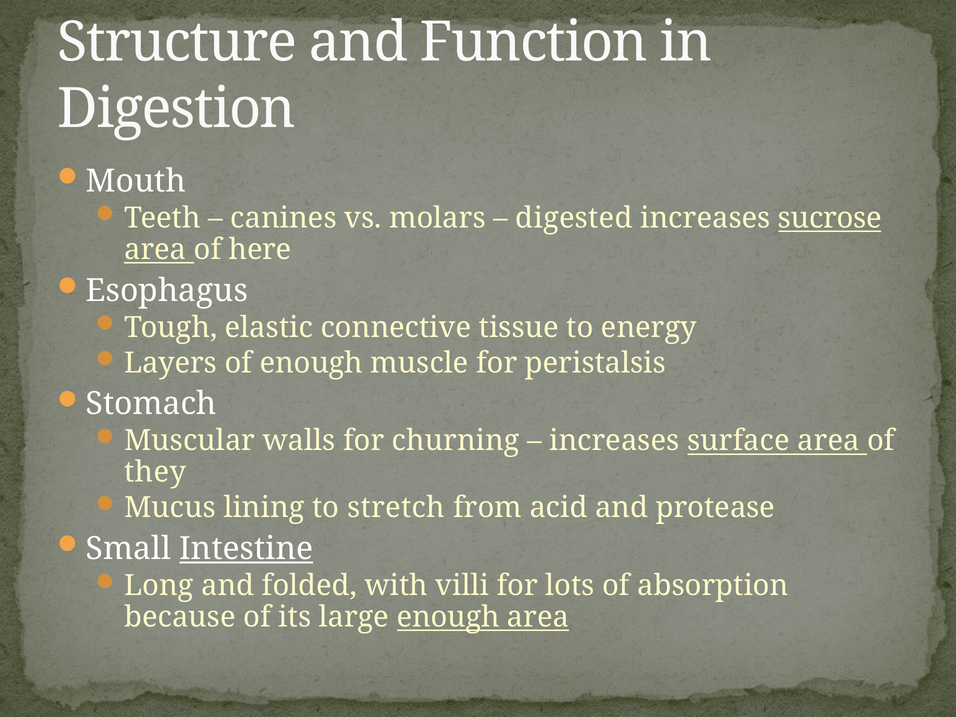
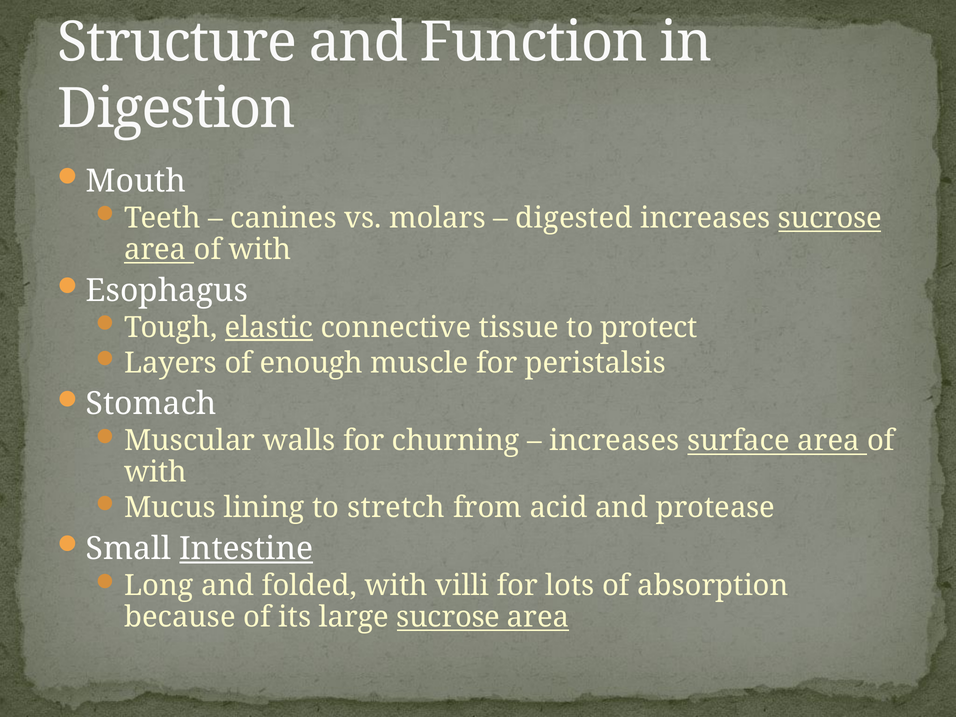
here: here -> with (260, 250)
elastic underline: none -> present (269, 327)
energy: energy -> protect (649, 327)
they: they -> with (155, 472)
large enough: enough -> sucrose (448, 617)
